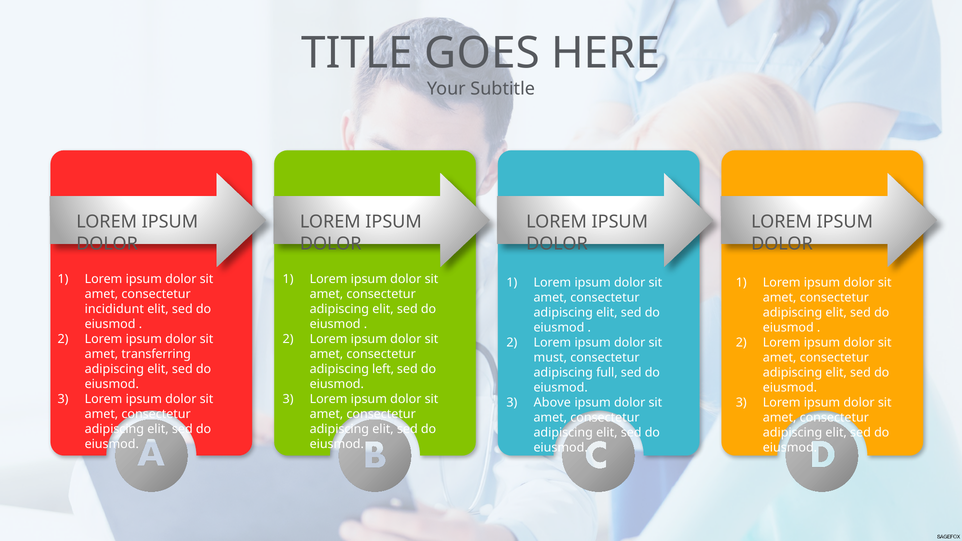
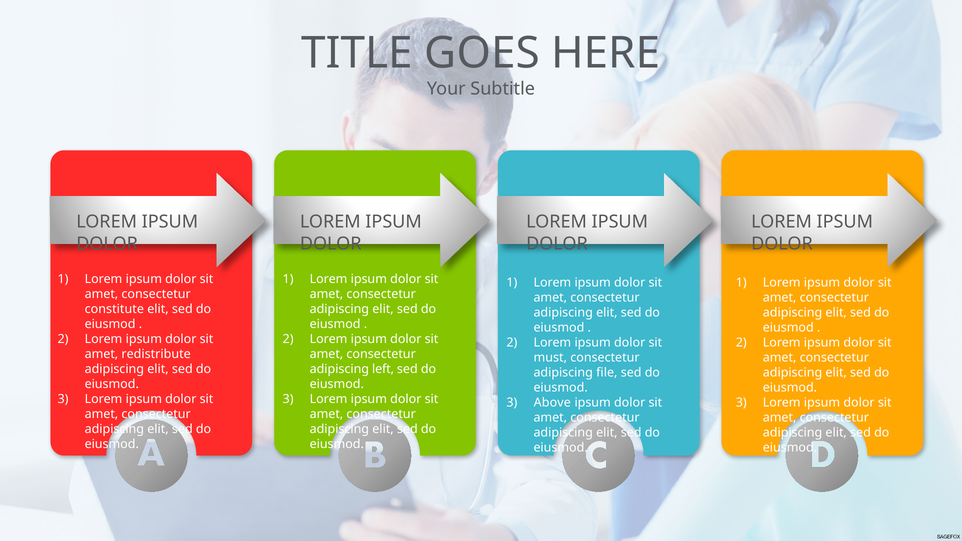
incididunt: incididunt -> constitute (114, 309)
transferring: transferring -> redistribute (156, 354)
full: full -> file (607, 373)
